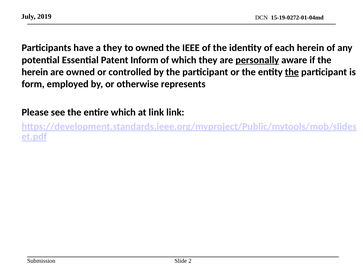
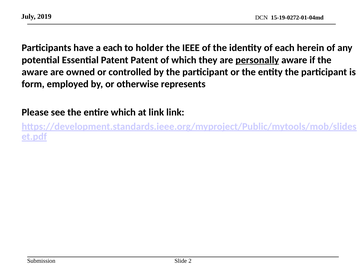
a they: they -> each (113, 48)
to owned: owned -> holder (150, 48)
Patent Inform: Inform -> Patent (144, 60)
herein: herein -> aware (35, 72)
the underline: present -> none (292, 72)
